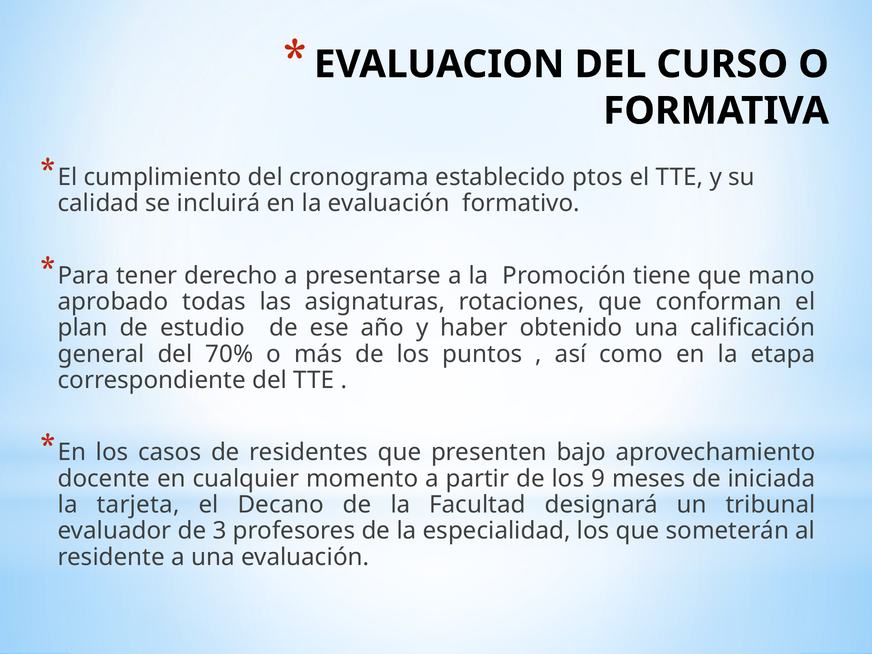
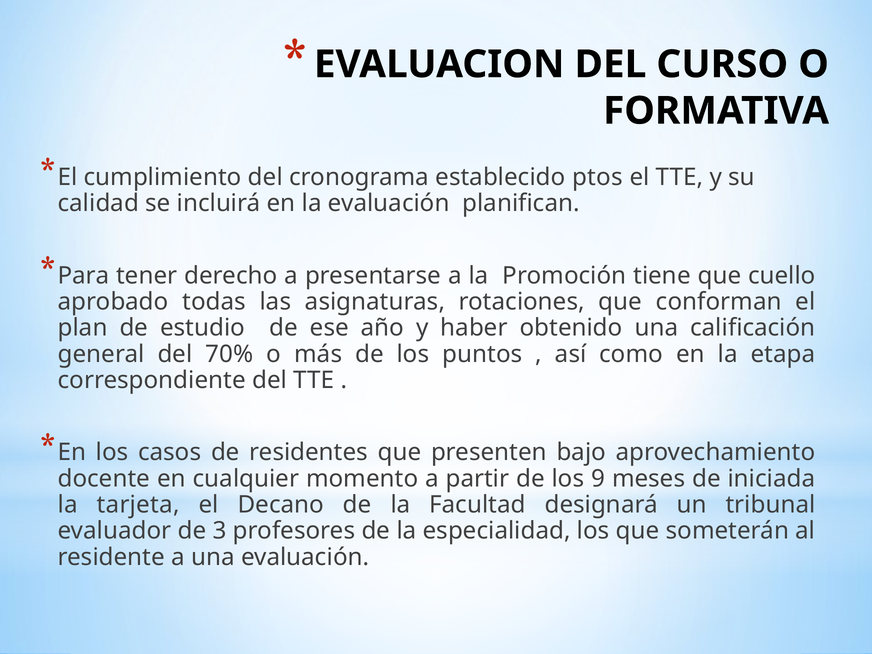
formativo: formativo -> planifican (521, 203)
mano: mano -> cuello (782, 276)
